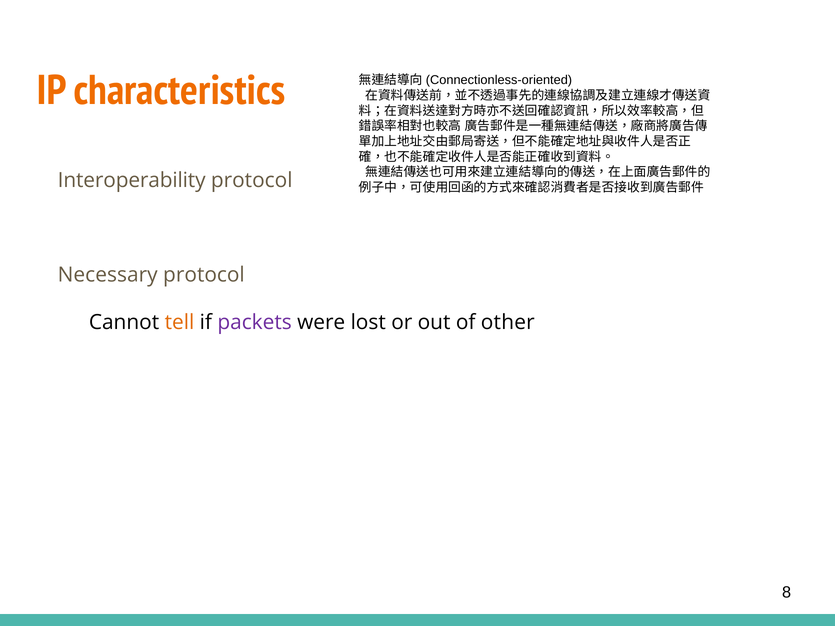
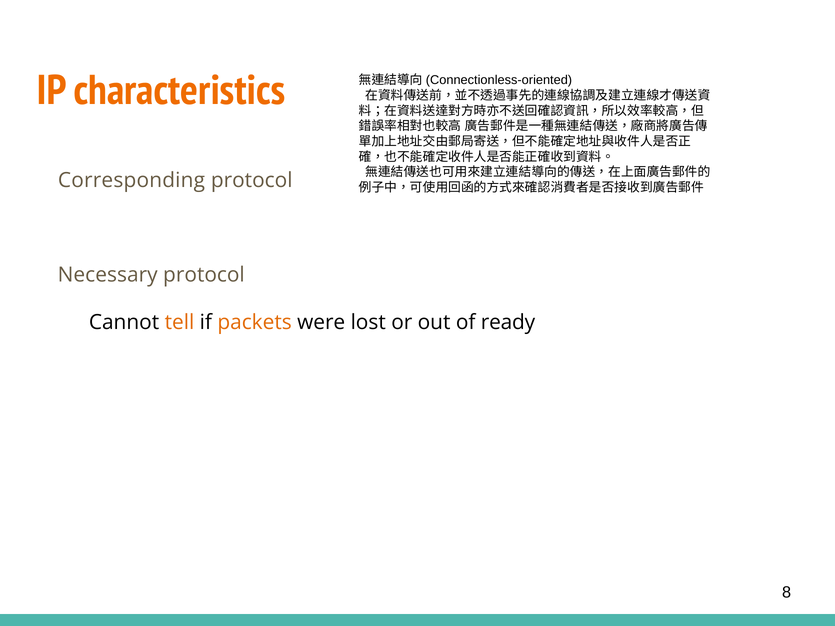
Interoperability: Interoperability -> Corresponding (131, 180)
packets colour: purple -> orange (255, 322)
other: other -> ready (508, 322)
